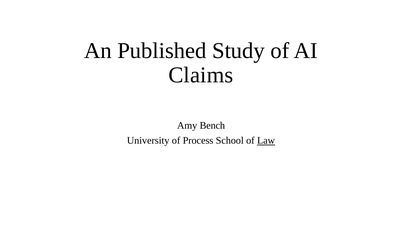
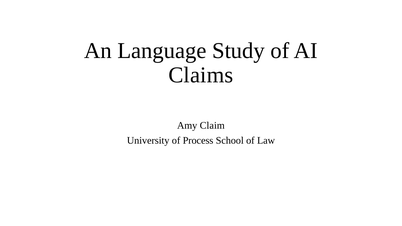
Published: Published -> Language (162, 51)
Bench: Bench -> Claim (212, 126)
Law underline: present -> none (266, 141)
